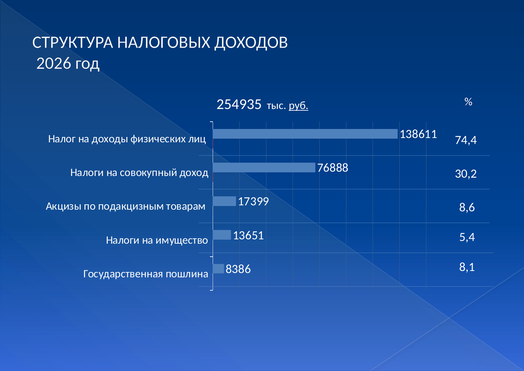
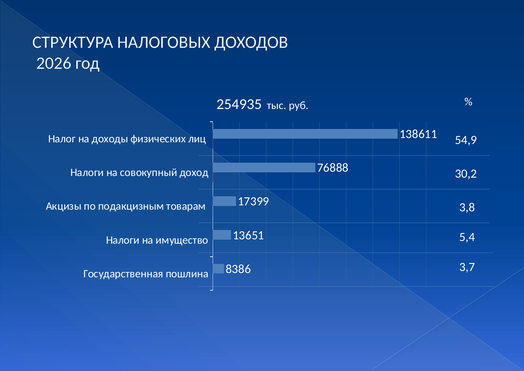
руб underline: present -> none (299, 105)
74,4: 74,4 -> 54,9 (466, 140)
8,6: 8,6 -> 3,8 (467, 207)
8,1: 8,1 -> 3,7 (467, 267)
